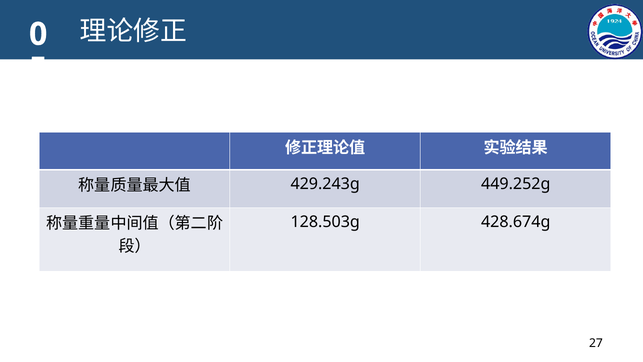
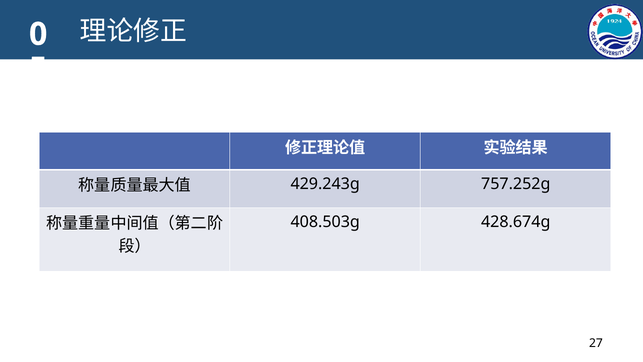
449.252g: 449.252g -> 757.252g (516, 184)
128.503g: 128.503g -> 408.503g (325, 222)
